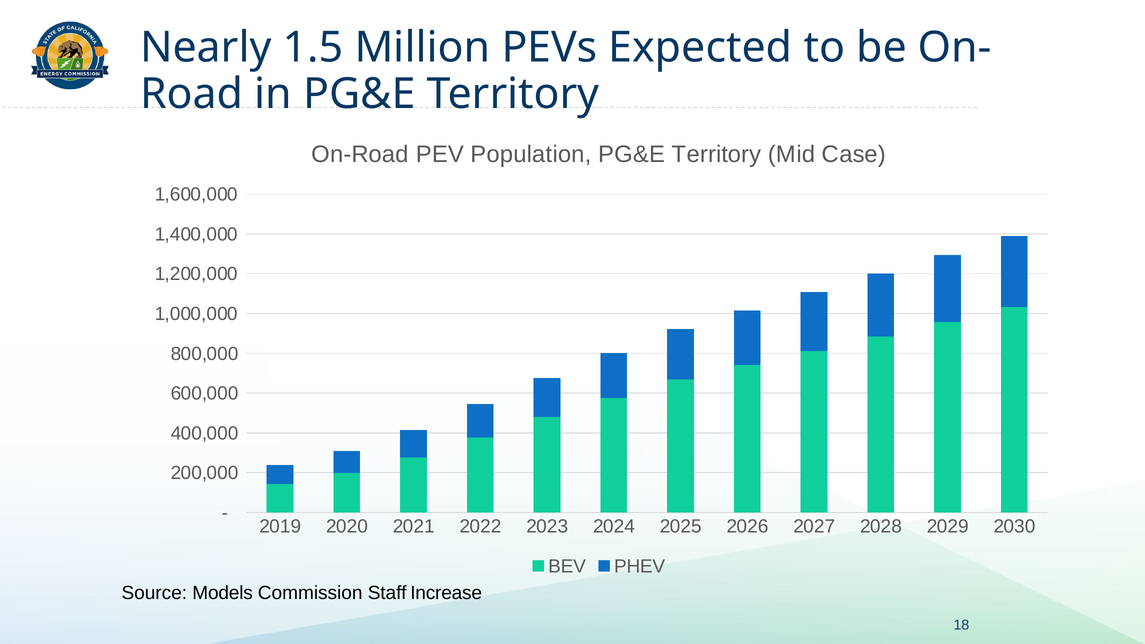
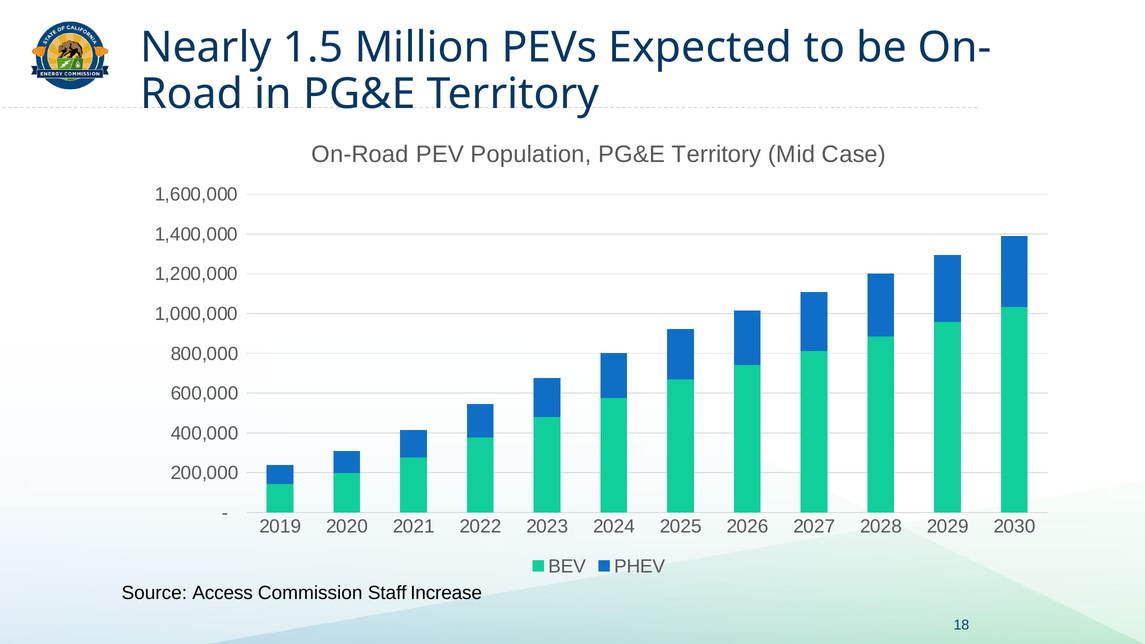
Models: Models -> Access (223, 593)
